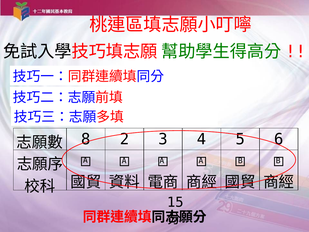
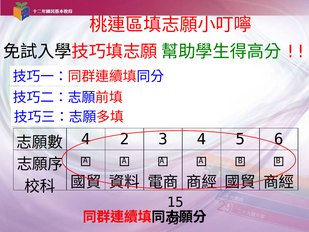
8: 8 -> 4 (86, 139)
